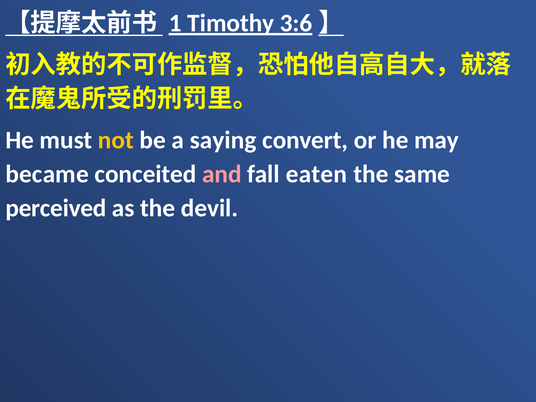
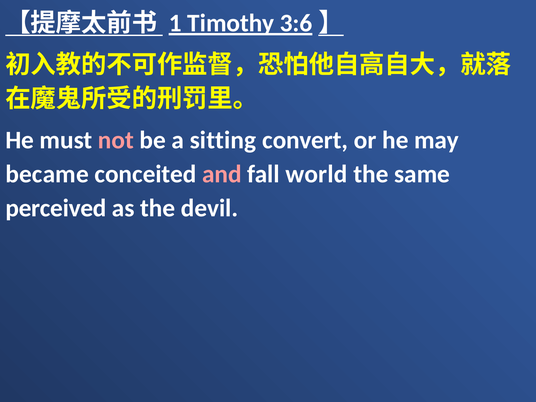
not colour: yellow -> pink (116, 140)
saying: saying -> sitting (223, 140)
eaten: eaten -> world (316, 174)
